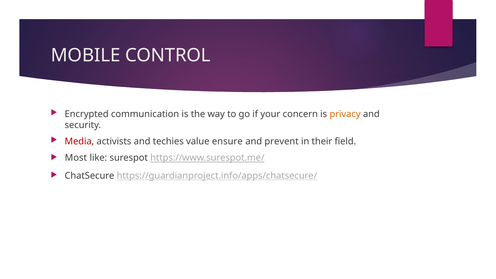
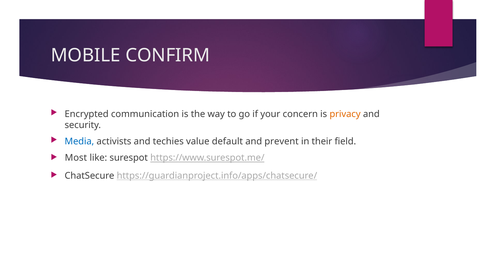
CONTROL: CONTROL -> CONFIRM (168, 55)
Media colour: red -> blue (79, 141)
ensure: ensure -> default (227, 141)
